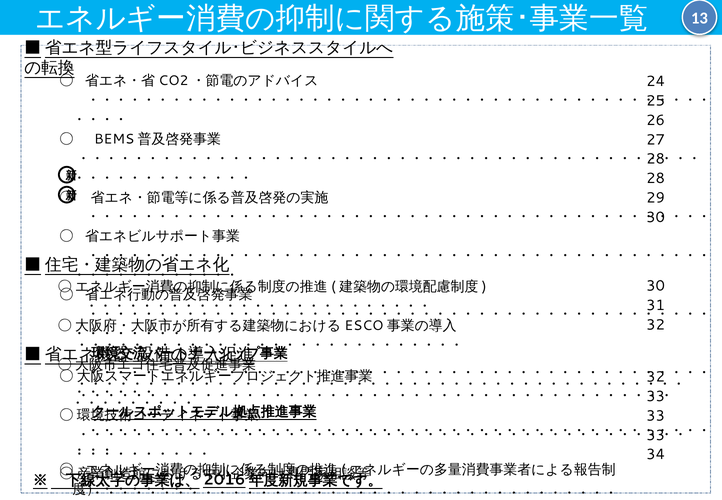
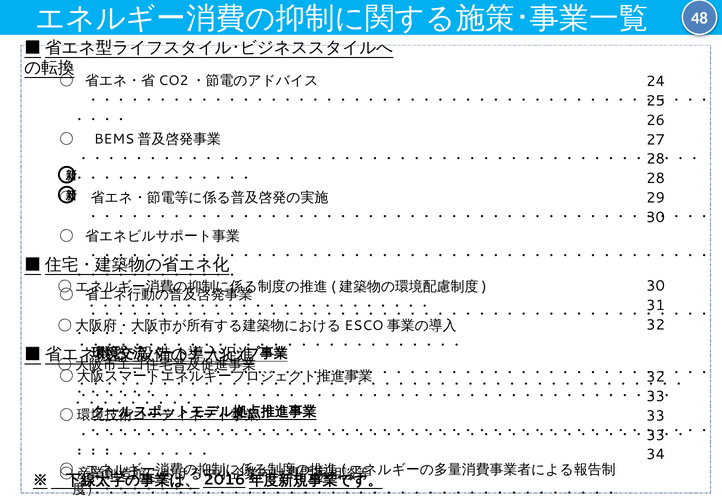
13: 13 -> 48 (699, 18)
